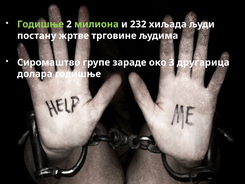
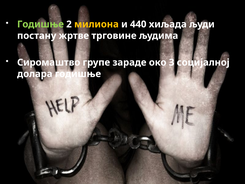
милиона colour: light green -> yellow (96, 24)
232: 232 -> 440 (138, 24)
другарица: другарица -> социјалној (203, 62)
